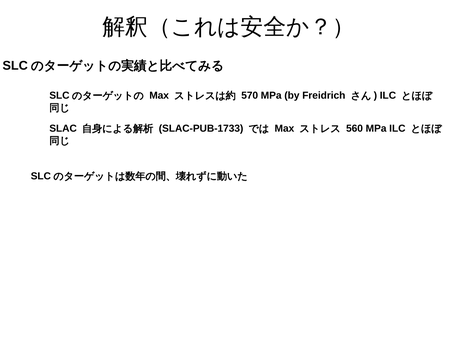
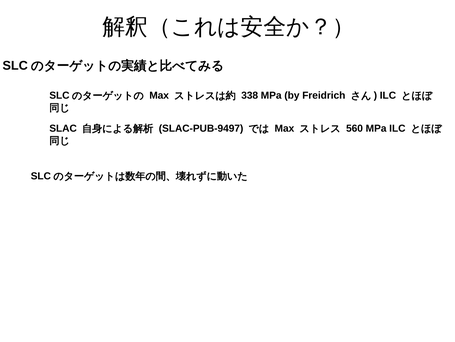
570: 570 -> 338 (250, 95)
SLAC-PUB-1733: SLAC-PUB-1733 -> SLAC-PUB-9497 (201, 128)
